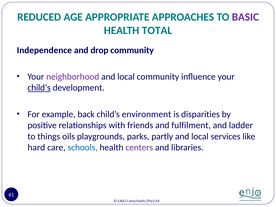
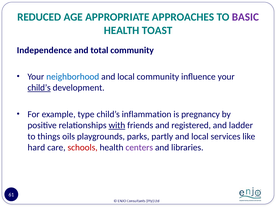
TOTAL: TOTAL -> TOAST (157, 30)
drop: drop -> total (99, 50)
neighborhood colour: purple -> blue (73, 77)
back: back -> type (86, 114)
environment: environment -> inflammation (147, 114)
disparities: disparities -> pregnancy (201, 114)
with underline: none -> present (117, 125)
fulfilment: fulfilment -> registered (191, 125)
schools colour: blue -> red (83, 147)
